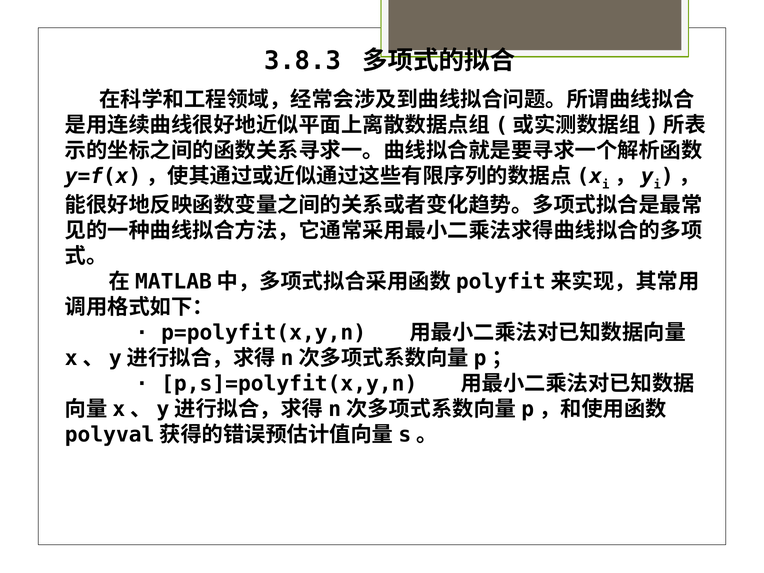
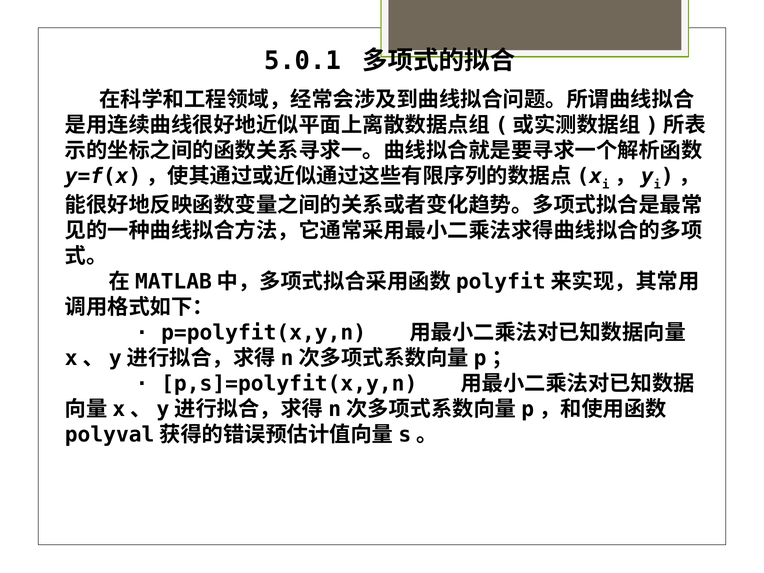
3.8.3: 3.8.3 -> 5.0.1 (303, 61)
